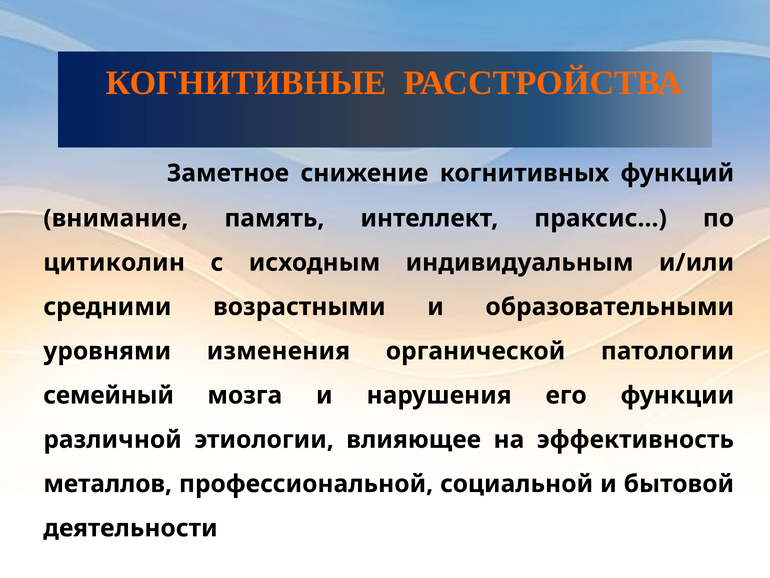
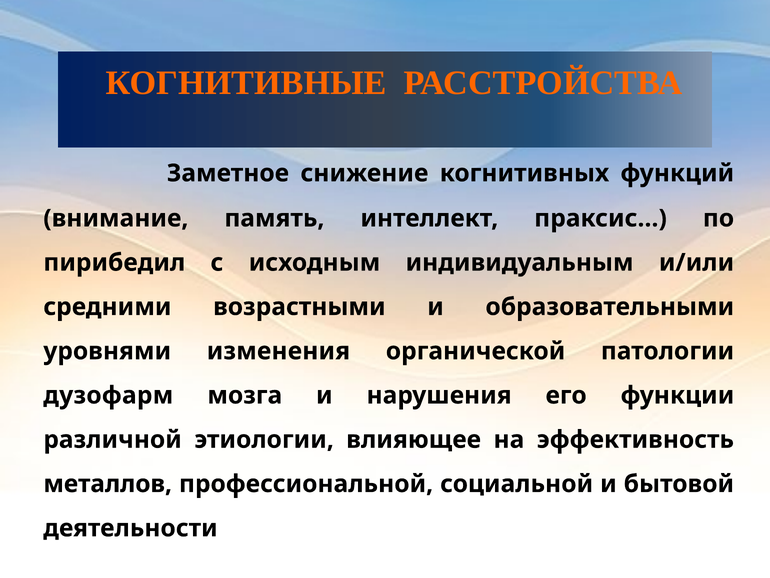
цитиколин: цитиколин -> пирибедил (114, 262)
семейный: семейный -> дузофарм (108, 395)
